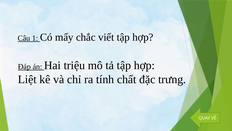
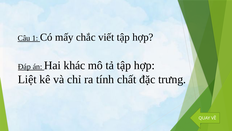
triệu: triệu -> khác (74, 65)
